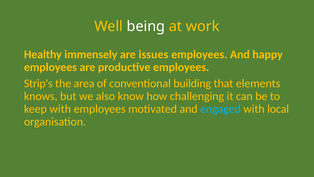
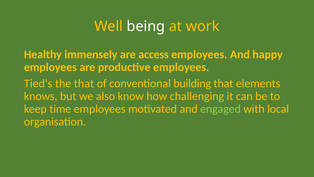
issues: issues -> access (154, 54)
Strip's: Strip's -> Tied's (38, 83)
the area: area -> that (84, 83)
keep with: with -> time (60, 109)
engaged colour: light blue -> light green (220, 109)
